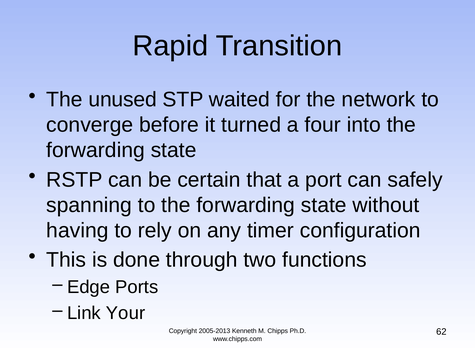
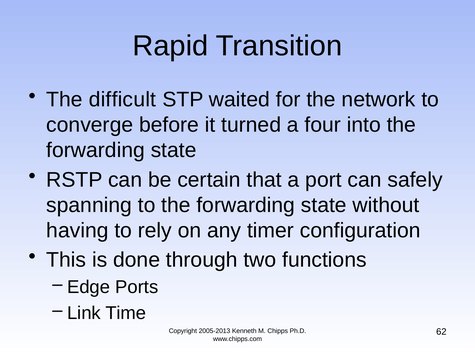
unused: unused -> difficult (122, 100)
Your: Your -> Time (126, 313)
